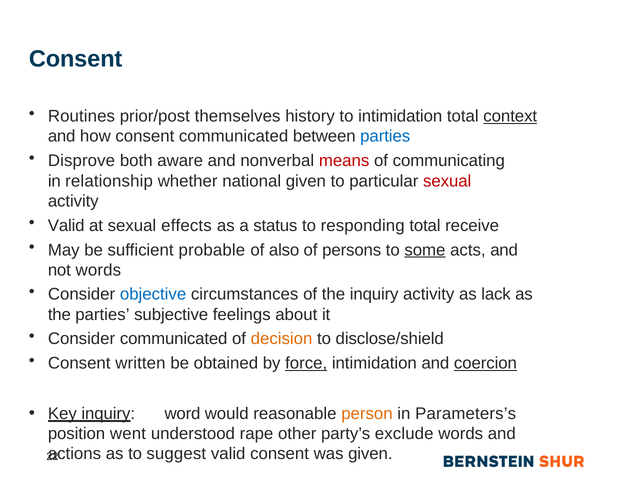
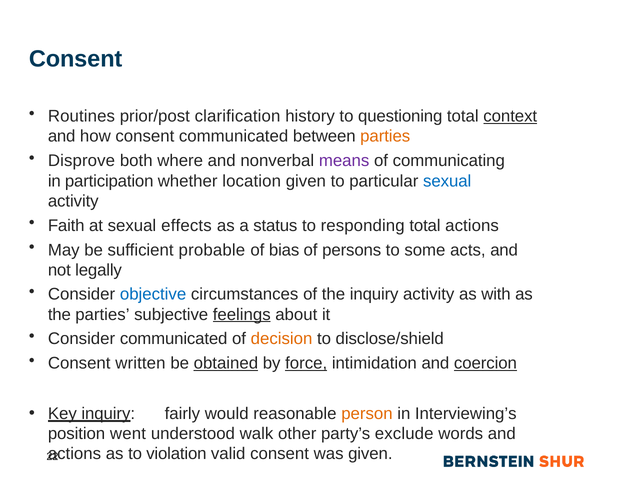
themselves: themselves -> clarification (238, 116)
to intimidation: intimidation -> questioning (400, 116)
parties colour: blue -> orange (385, 136)
aware: aware -> where (180, 161)
means colour: red -> purple (344, 161)
relationship: relationship -> participation (109, 181)
national: national -> location (252, 181)
sexual colour: red -> blue (447, 181)
Valid: Valid -> Faith (66, 225)
total receive: receive -> actions (472, 225)
also: also -> bias (284, 250)
some underline: present -> none (425, 250)
not words: words -> legally (99, 270)
lack: lack -> with (496, 294)
feelings underline: none -> present (242, 314)
obtained underline: none -> present (226, 363)
word: word -> fairly (182, 413)
Parameters’s: Parameters’s -> Interviewing’s (466, 413)
rape: rape -> walk (257, 434)
suggest: suggest -> violation (176, 454)
